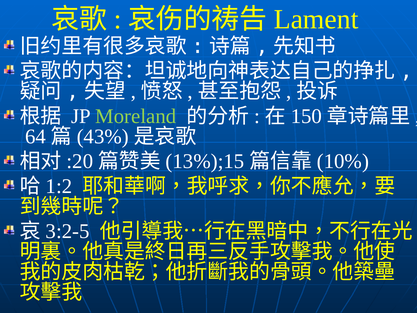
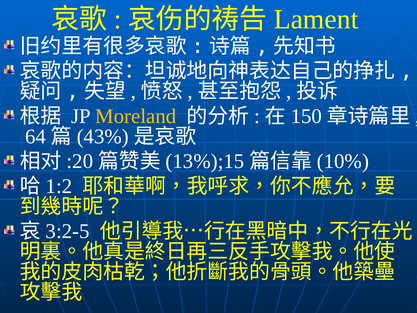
Moreland colour: light green -> yellow (136, 116)
